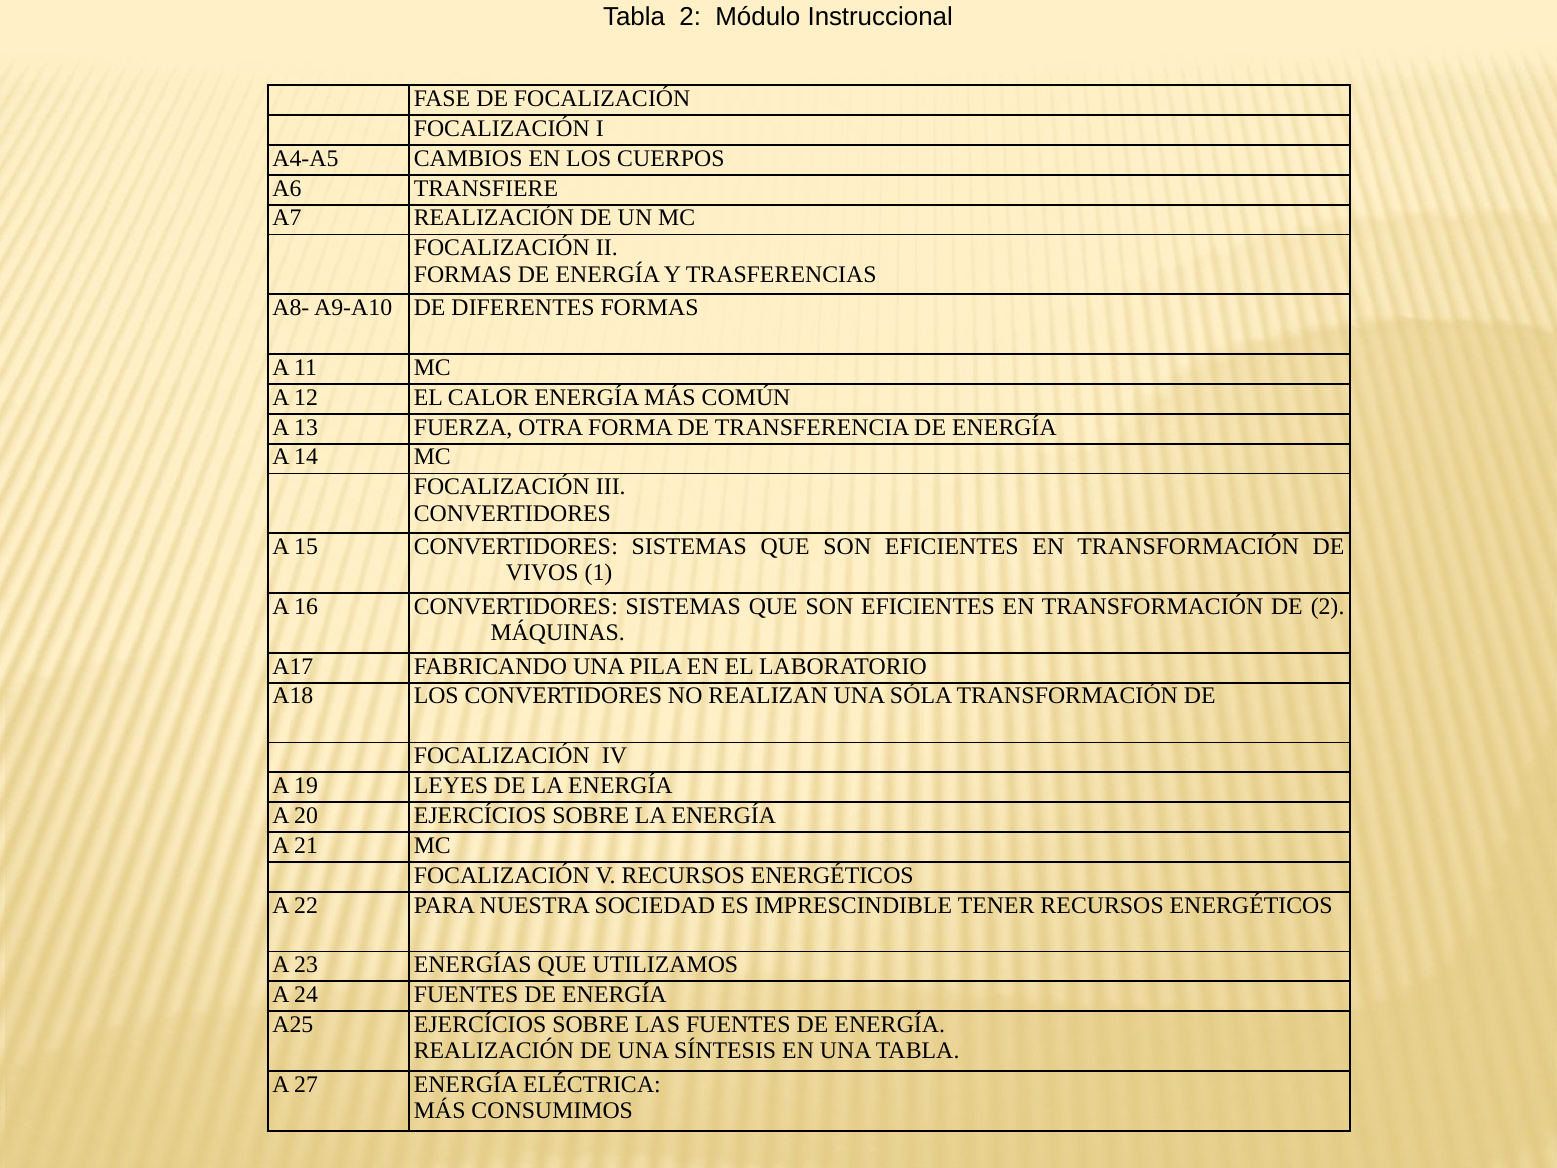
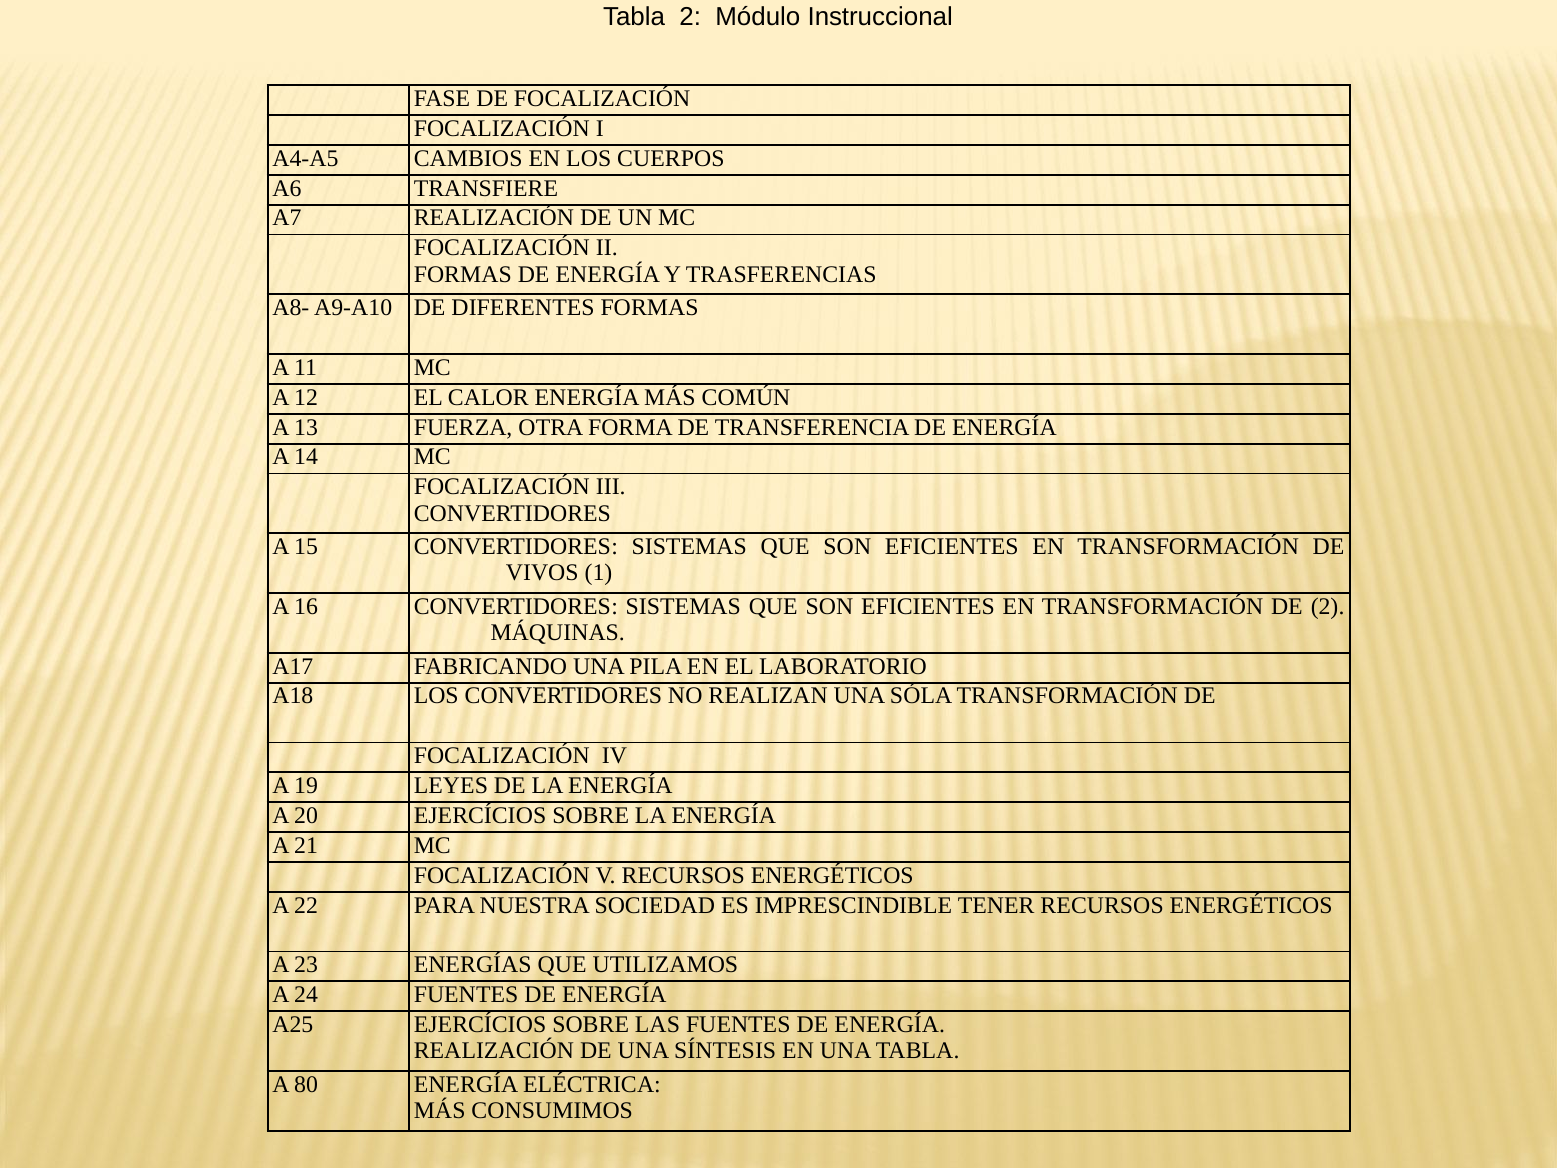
27: 27 -> 80 (306, 1084)
